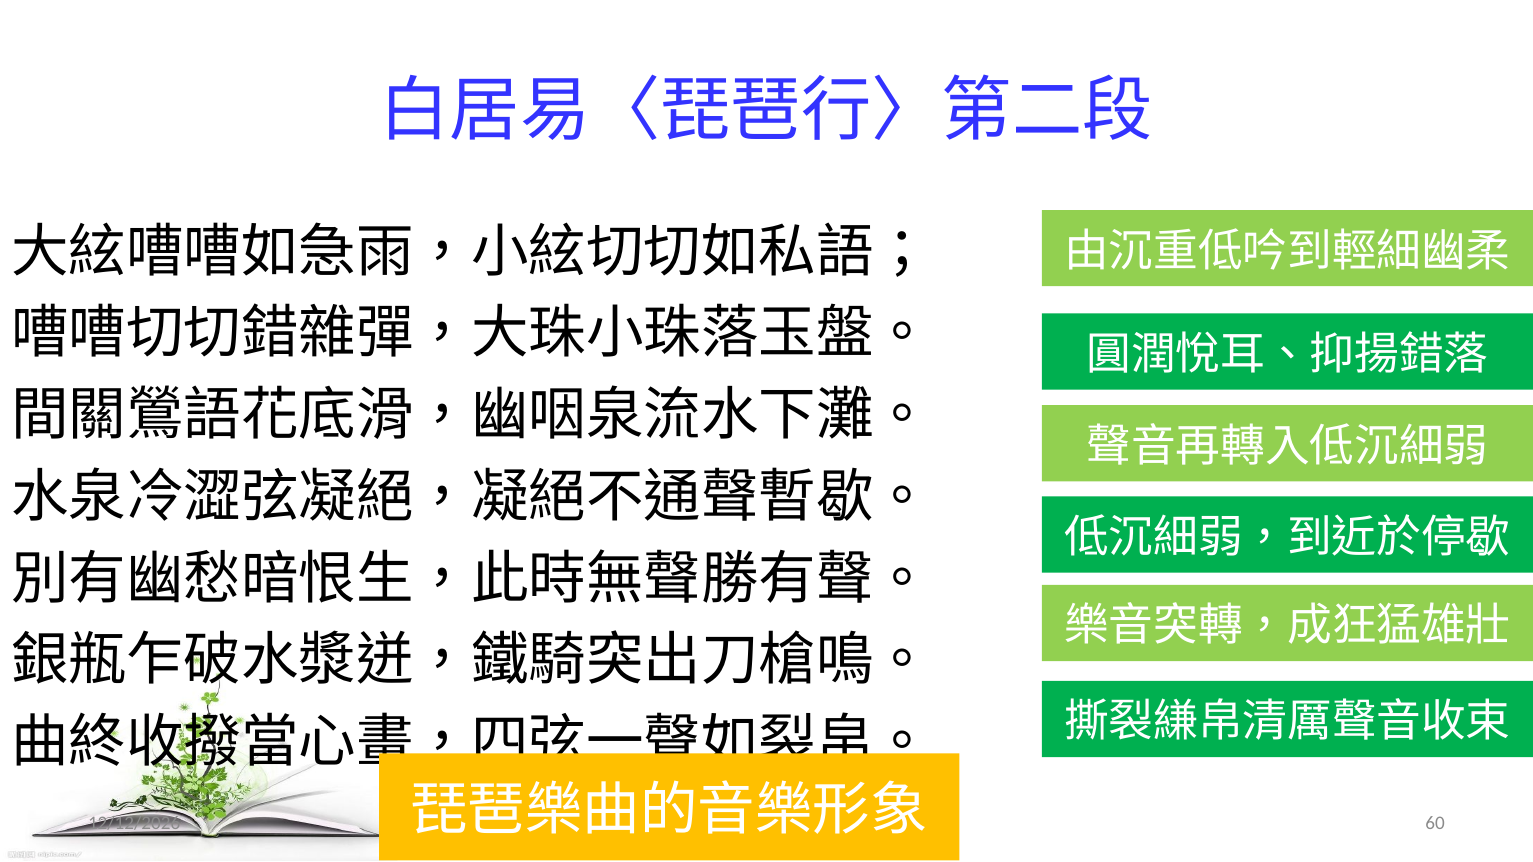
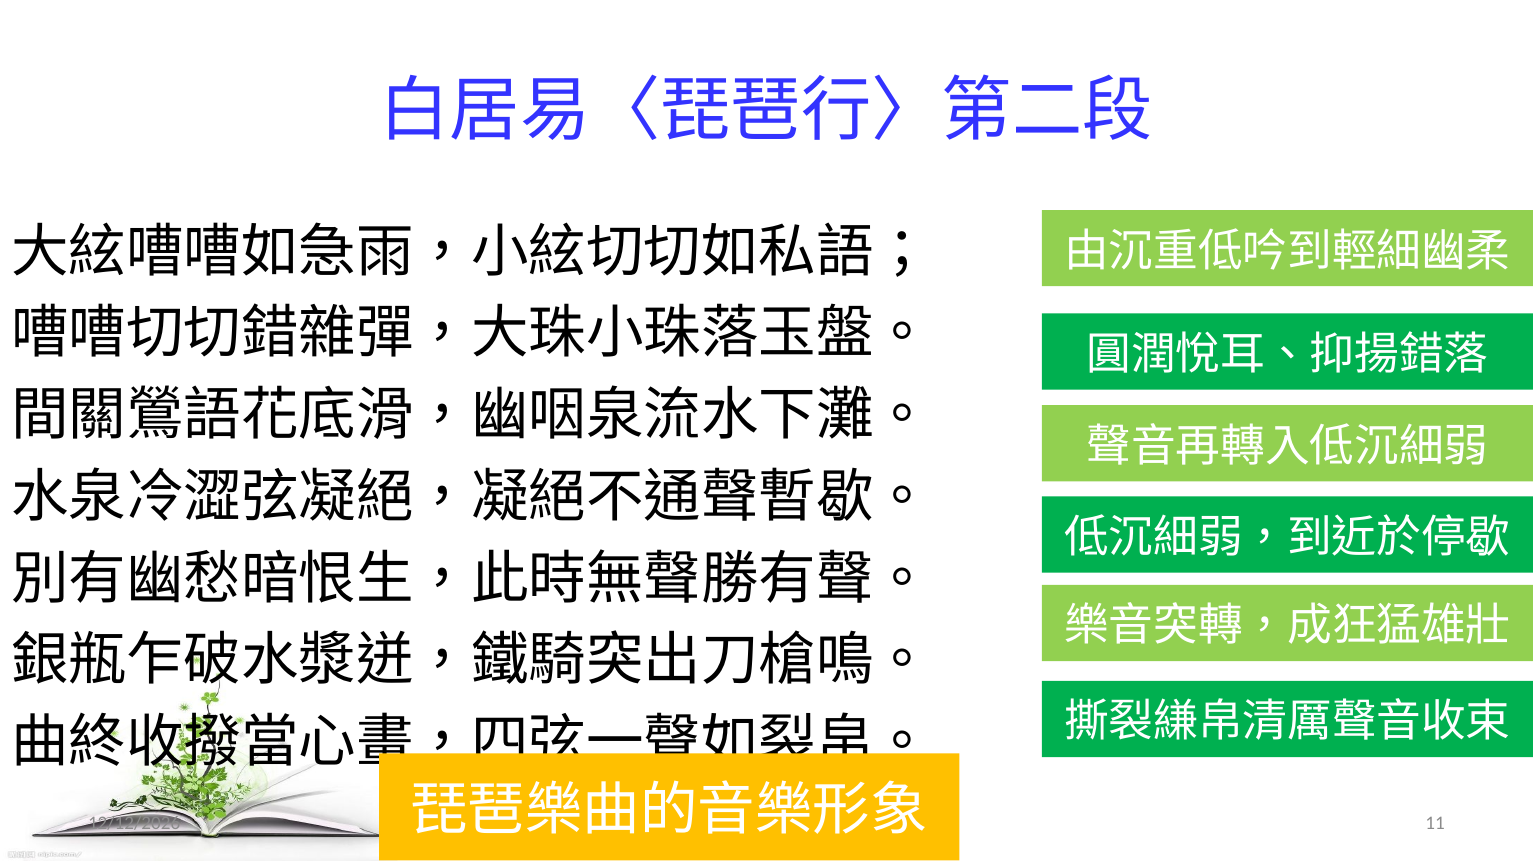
60: 60 -> 11 (1435, 823)
